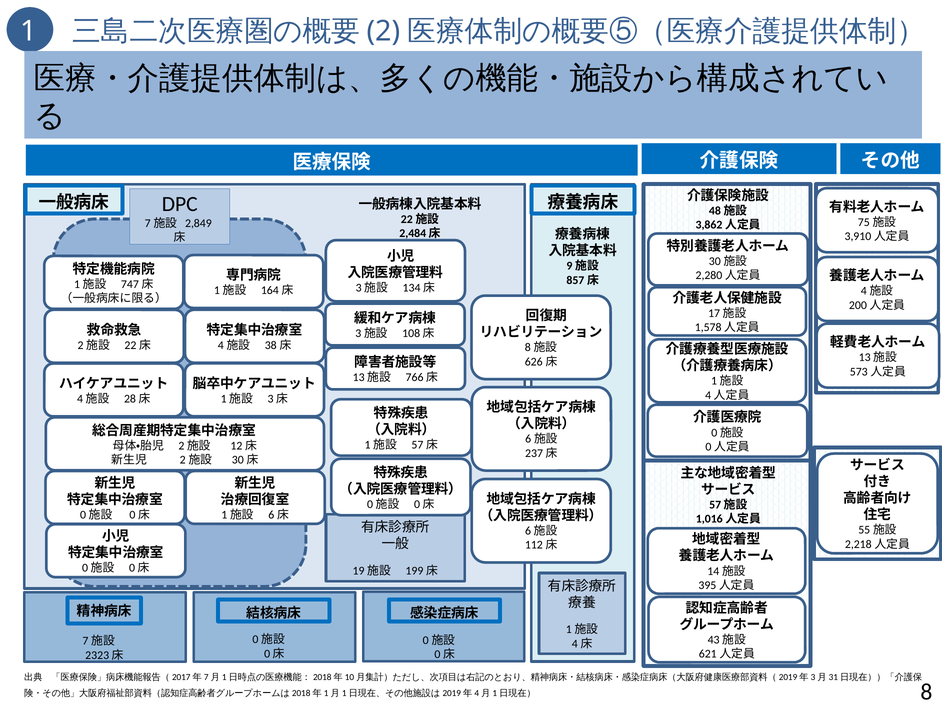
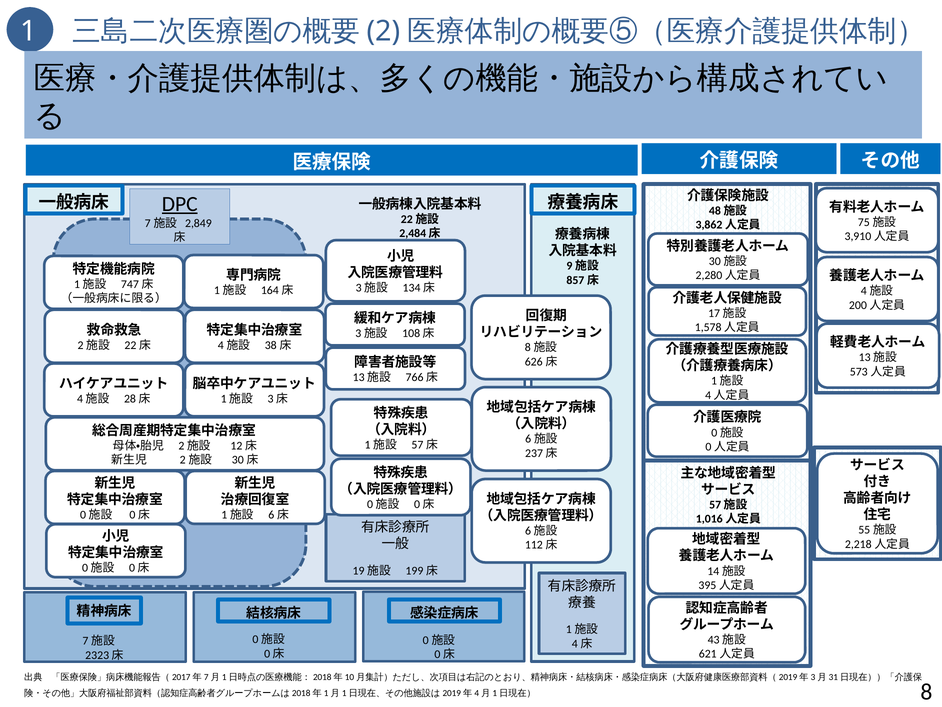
DPC underline: none -> present (180, 204)
